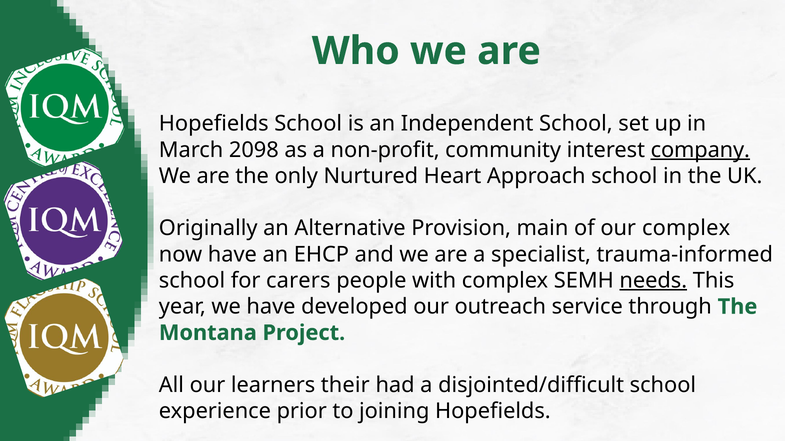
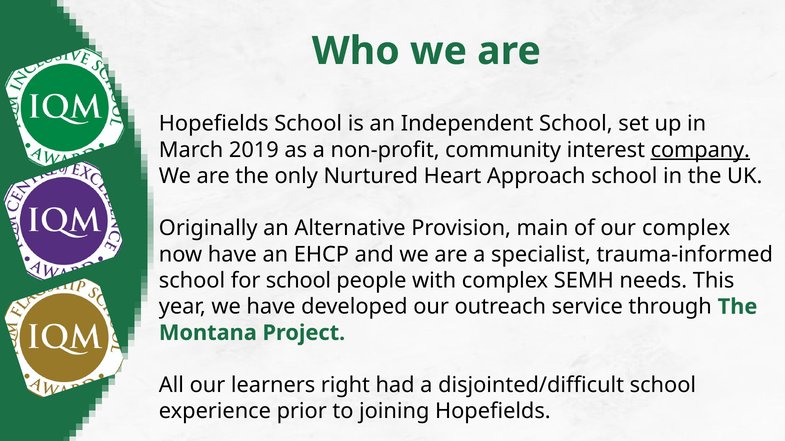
2098: 2098 -> 2019 (254, 150)
for carers: carers -> school (298, 281)
needs underline: present -> none (653, 281)
their: their -> right (345, 386)
